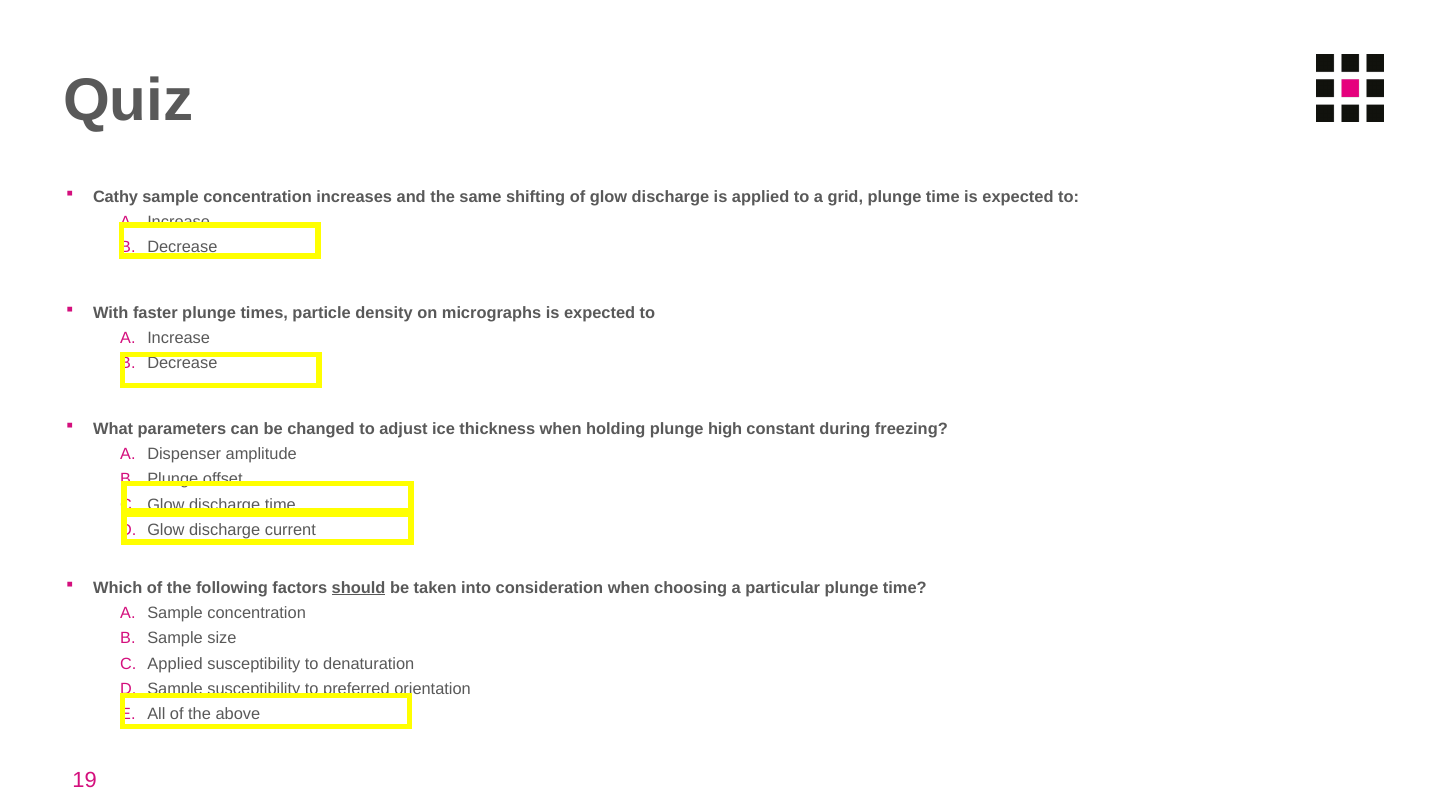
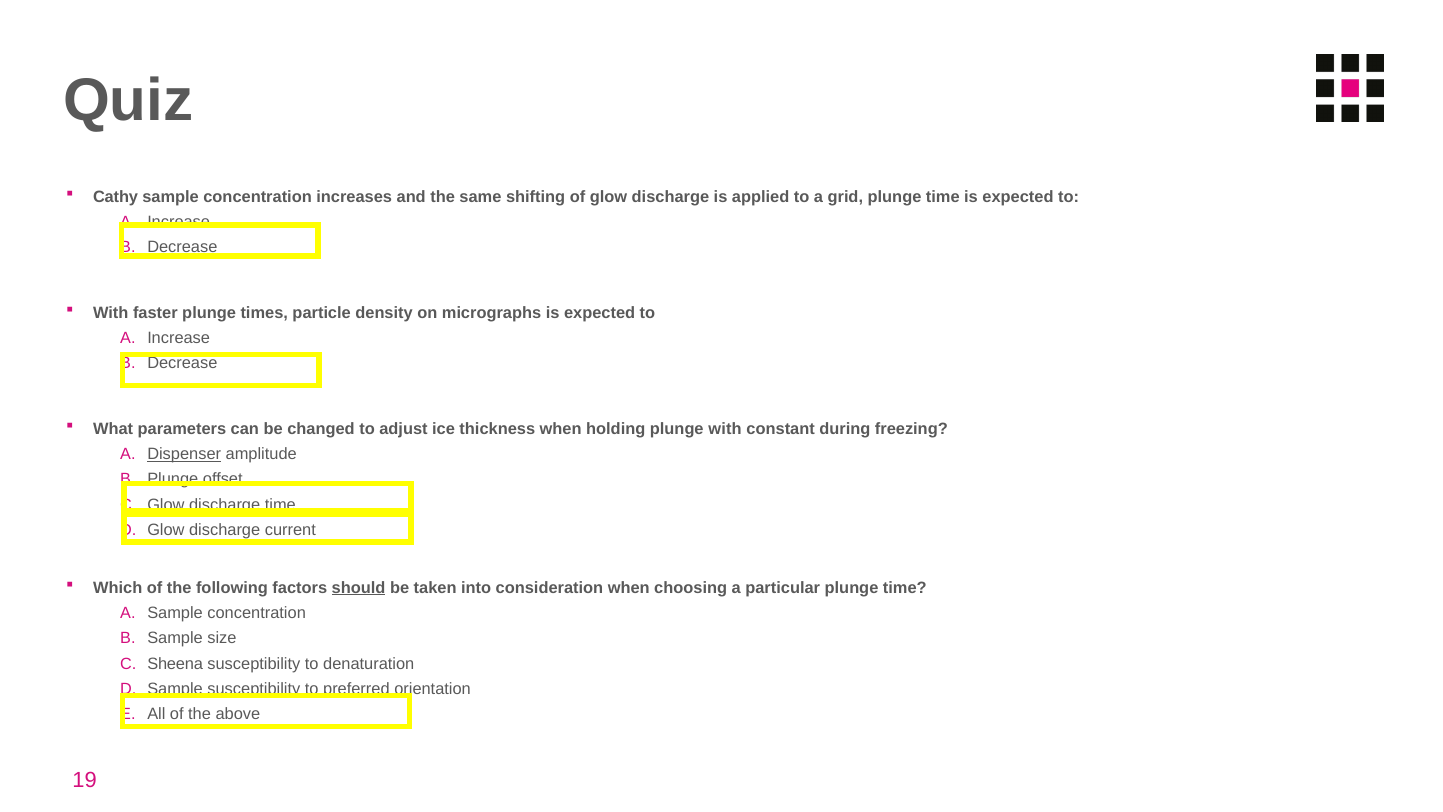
plunge high: high -> with (725, 429)
Dispenser underline: none -> present (184, 454)
Applied: Applied -> Sheena (175, 664)
